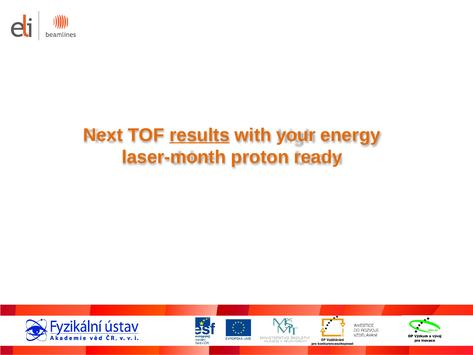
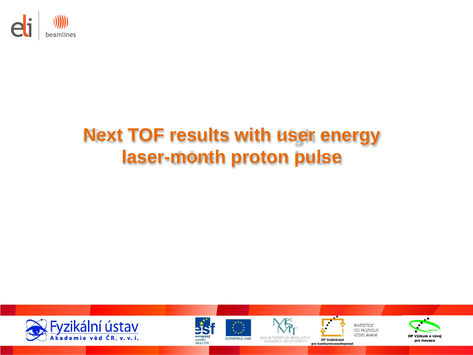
results underline: present -> none (200, 135)
your: your -> user (296, 135)
ready: ready -> pulse (318, 157)
